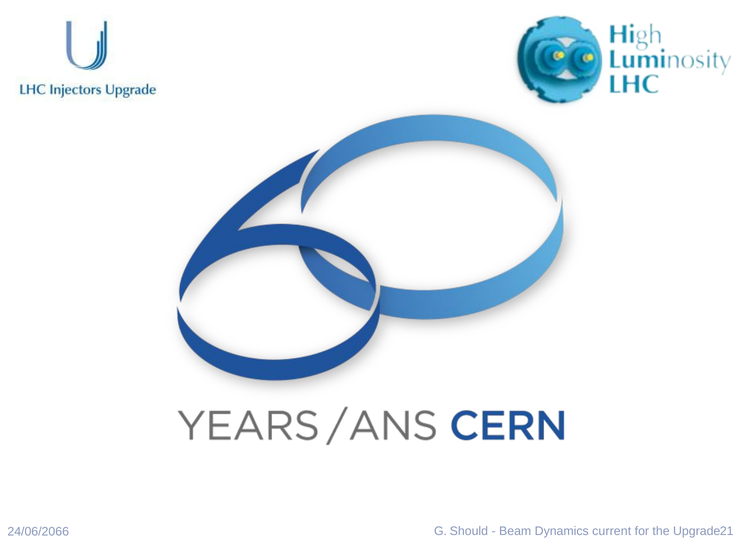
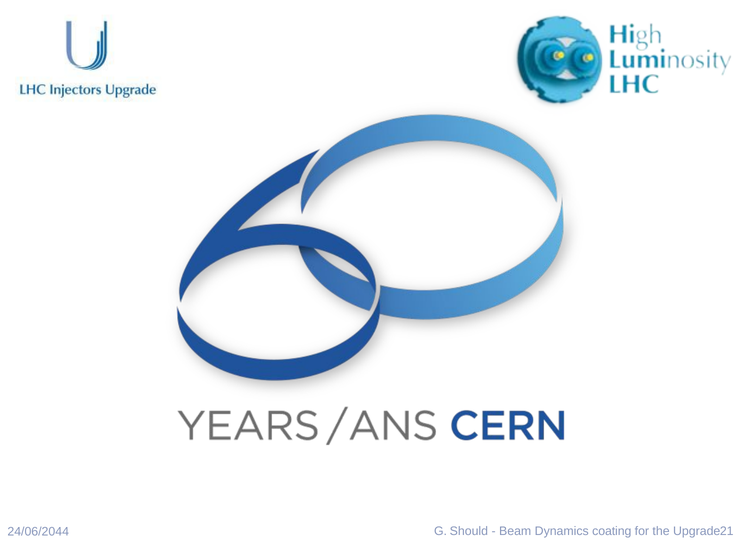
24/06/2066: 24/06/2066 -> 24/06/2044 (38, 531)
current: current -> coating (612, 531)
